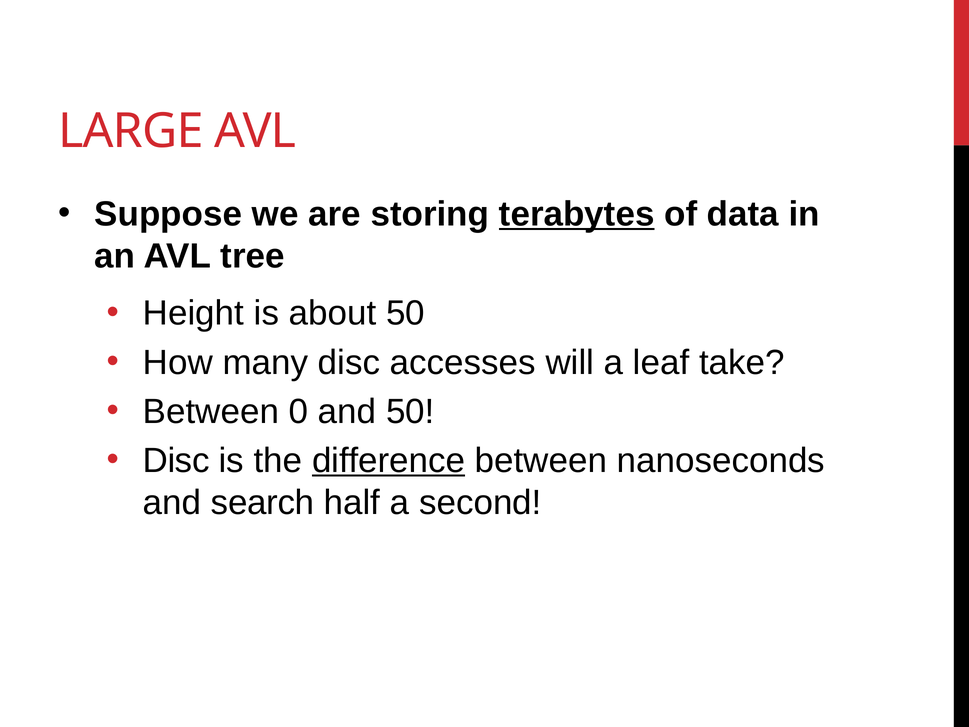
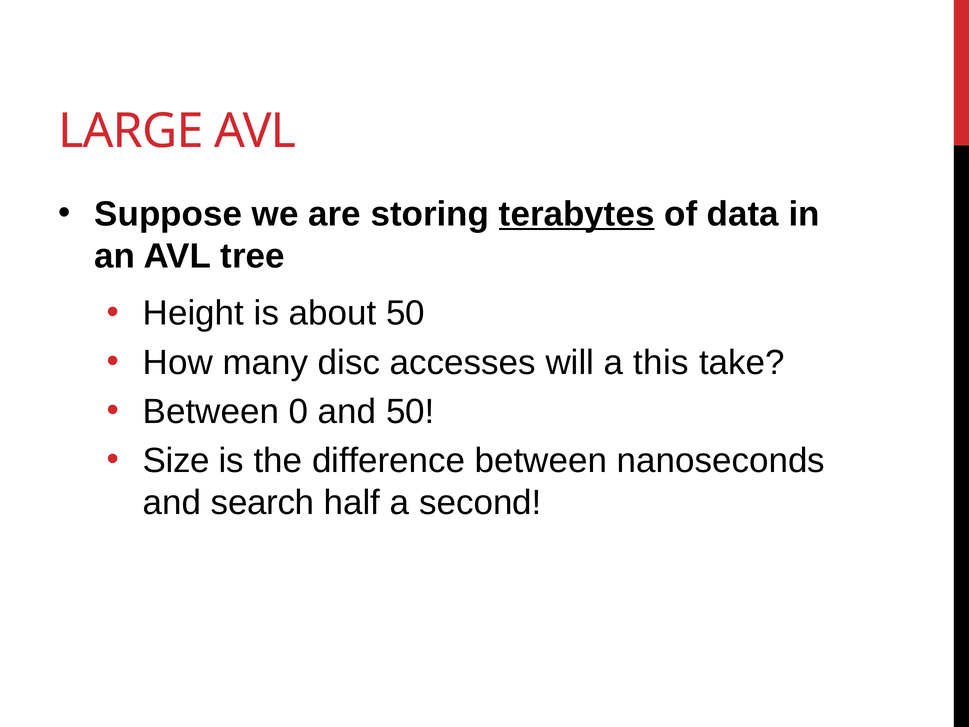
leaf: leaf -> this (661, 362)
Disc: Disc -> Size (176, 460)
difference underline: present -> none (389, 460)
